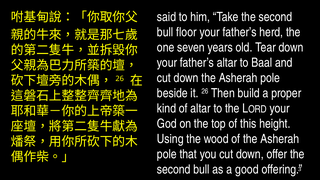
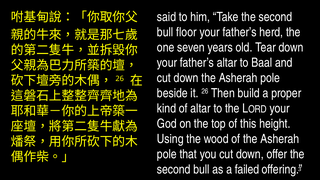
good: good -> failed (247, 169)
